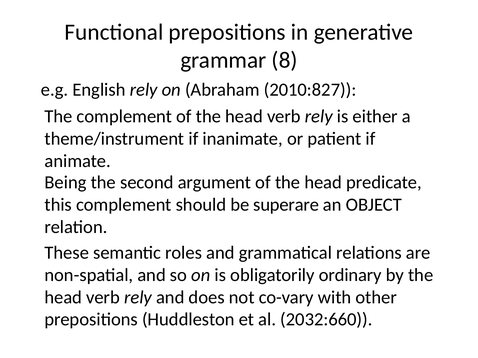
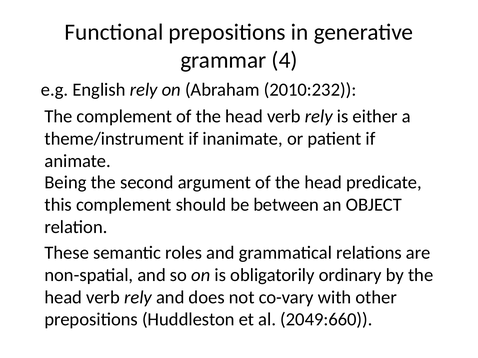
8: 8 -> 4 (285, 60)
2010:827: 2010:827 -> 2010:232 (310, 90)
superare: superare -> between (286, 205)
2032:660: 2032:660 -> 2049:660 (326, 320)
